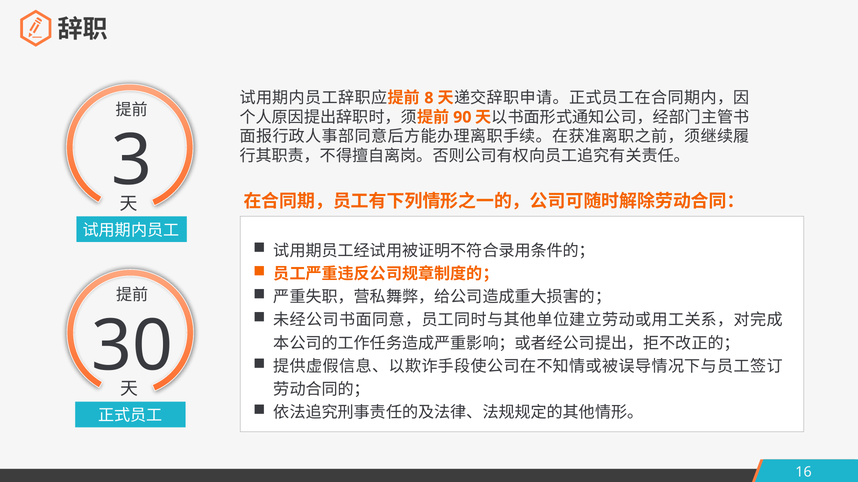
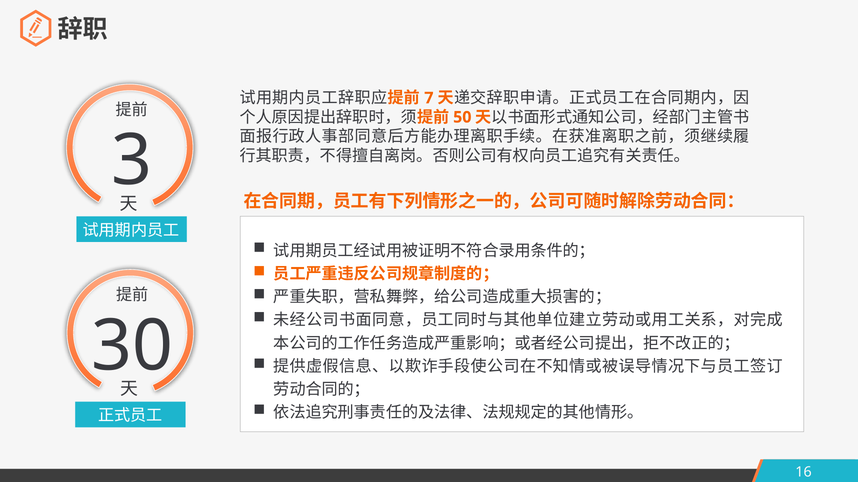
8: 8 -> 7 (429, 98)
90: 90 -> 50 (462, 117)
